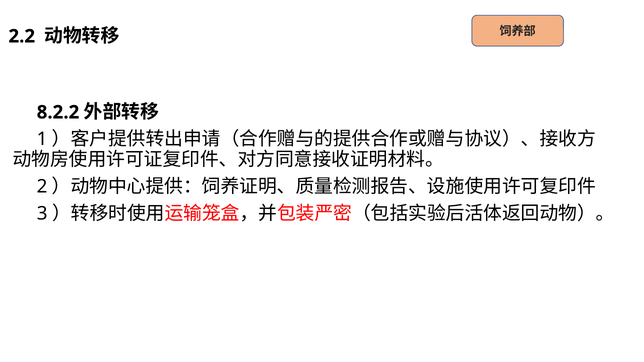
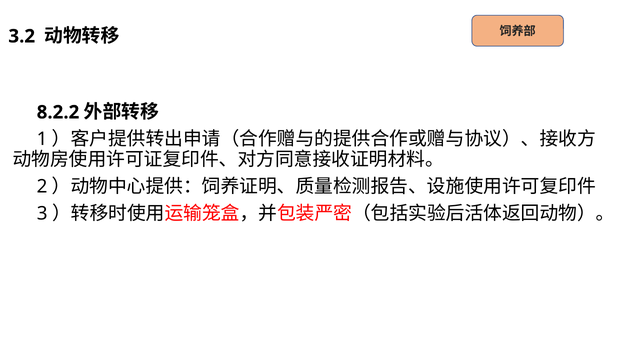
2.2: 2.2 -> 3.2 (22, 36)
